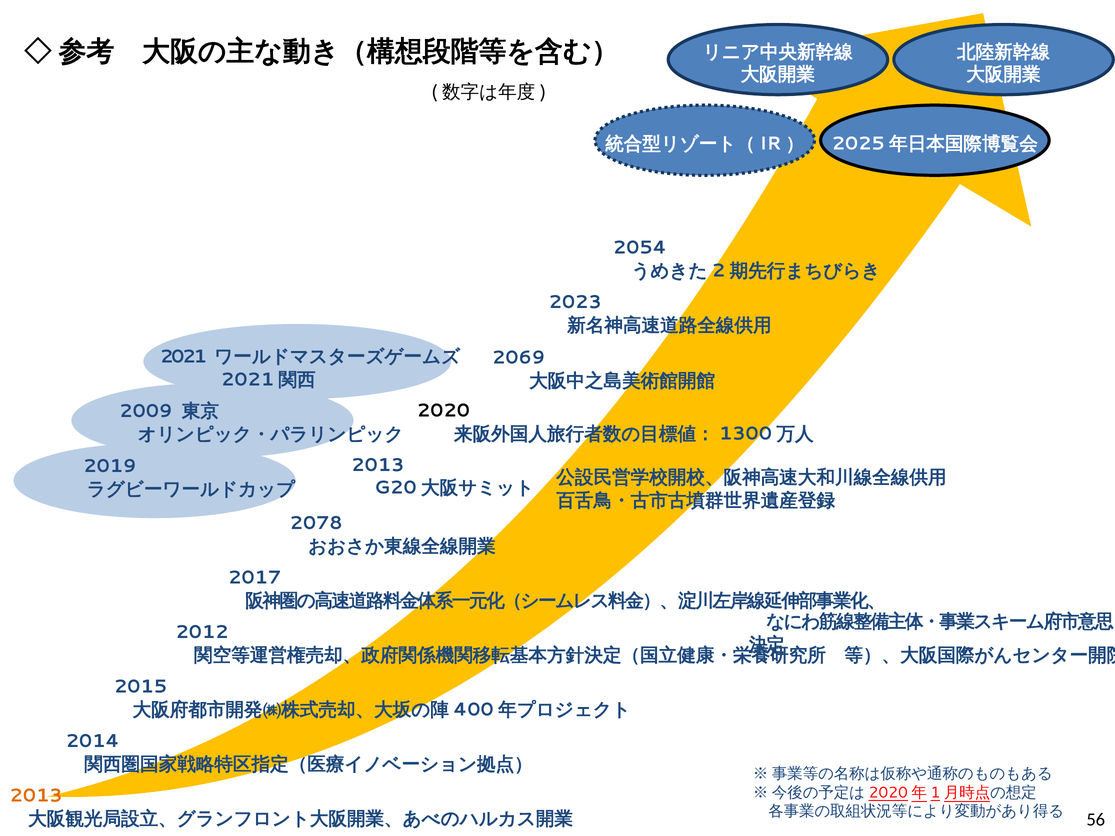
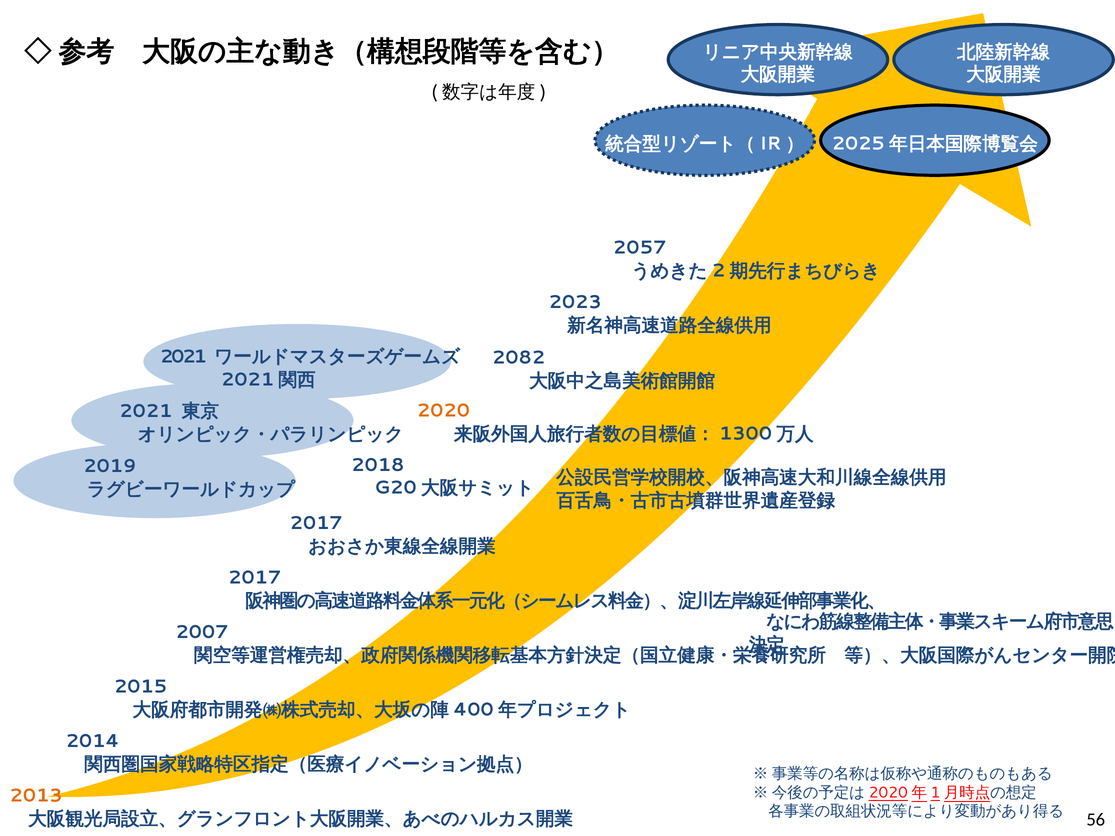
2054: 2054 -> 2057 (640, 248)
2069: 2069 -> 2082 (519, 358)
2020 colour: black -> orange (443, 411)
2009: 2009 -> 2021 (146, 411)
2013: 2013 -> 2018 (378, 466)
2078: 2078 -> 2017 (316, 523)
2012: 2012 -> 2007 (202, 632)
